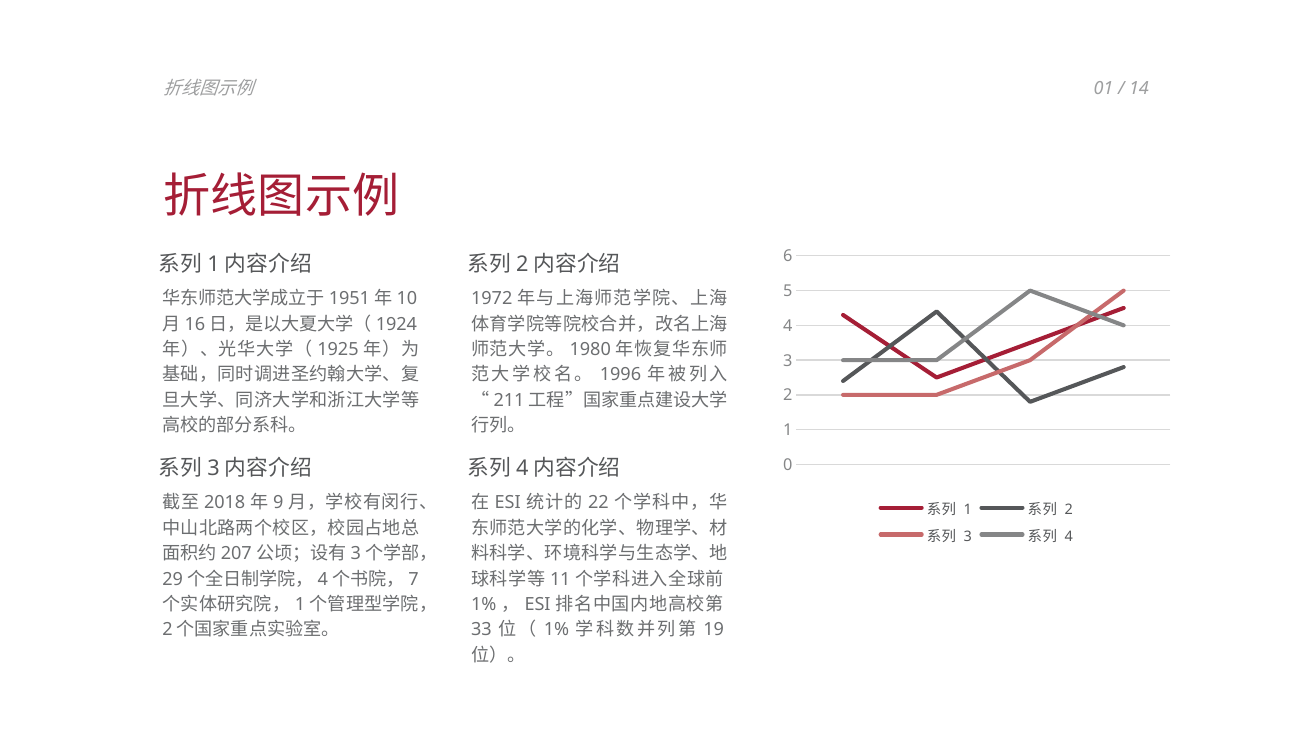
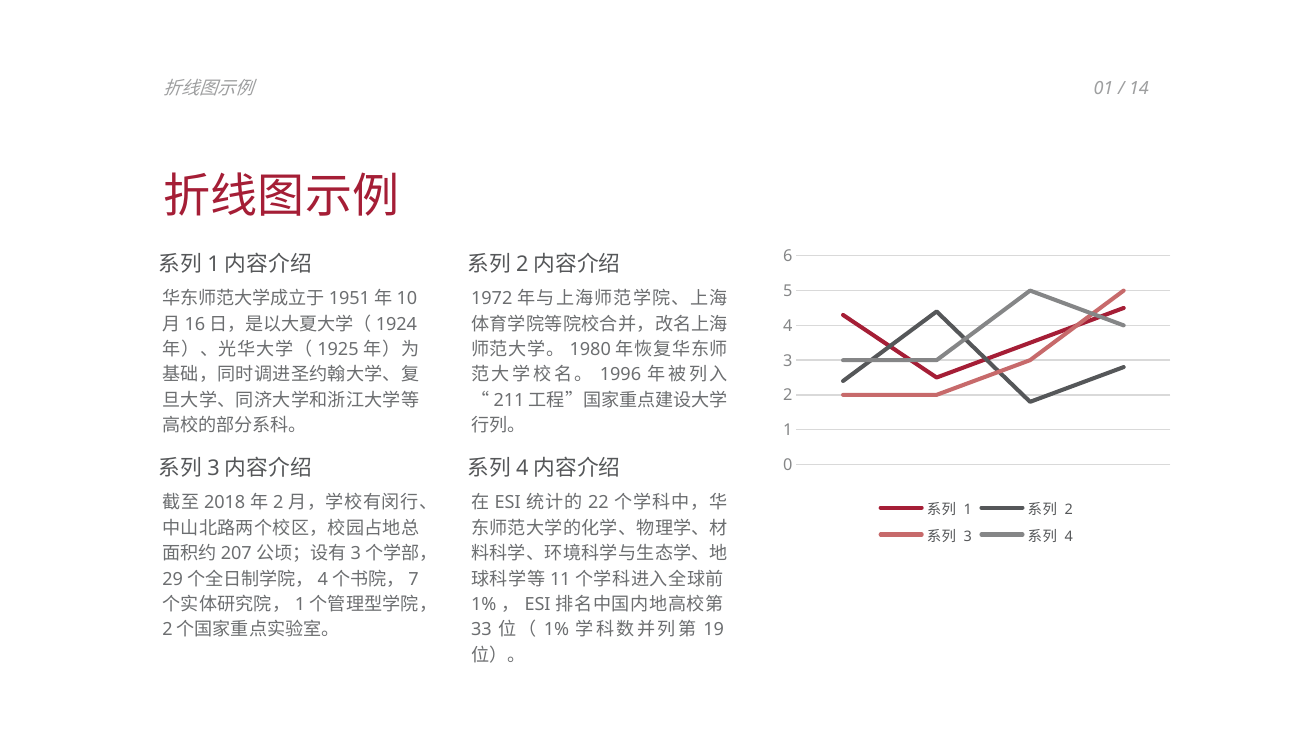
9: 9 -> 2 (278, 503)
